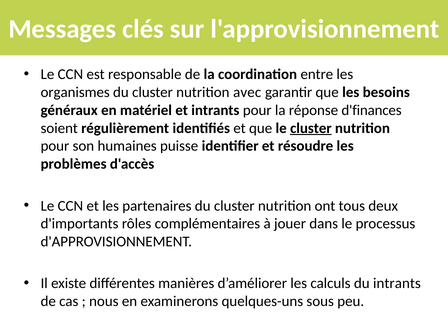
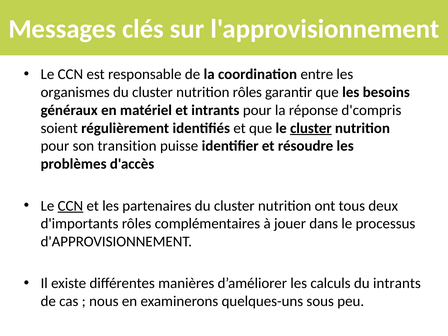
nutrition avec: avec -> rôles (247, 92)
d'finances: d'finances -> d'compris (371, 110)
humaines: humaines -> transition (127, 146)
CCN underline: none -> present (70, 206)
